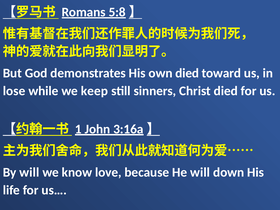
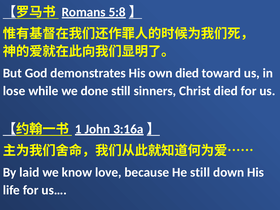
keep: keep -> done (95, 91)
By will: will -> laid (29, 172)
He will: will -> still (200, 172)
